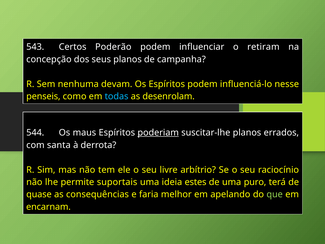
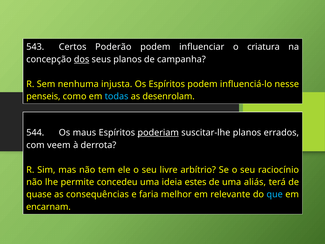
retiram: retiram -> criatura (264, 47)
dos underline: none -> present (82, 59)
devam: devam -> injusta (117, 84)
santa: santa -> veem (59, 145)
suportais: suportais -> concedeu (117, 182)
puro: puro -> aliás (255, 182)
apelando: apelando -> relevante (230, 194)
que colour: light green -> light blue (275, 194)
